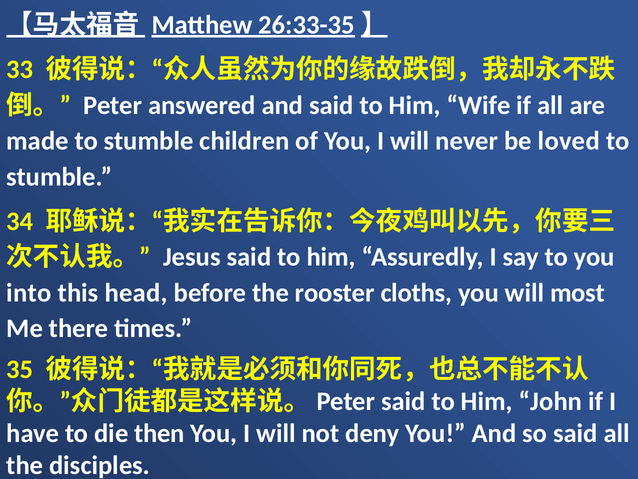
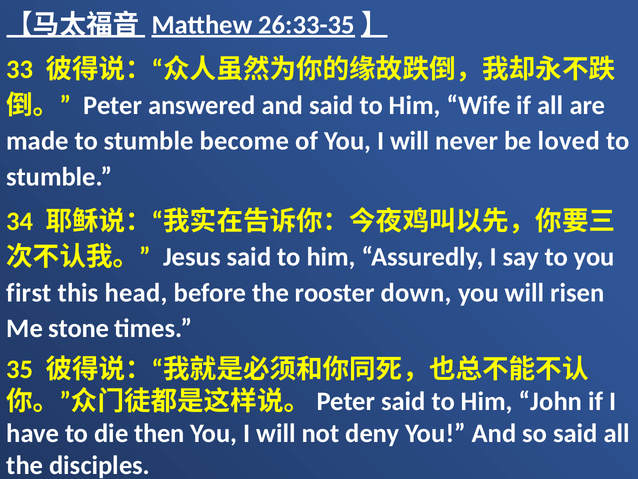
children: children -> become (244, 141)
into: into -> first (29, 293)
cloths: cloths -> down (416, 293)
most: most -> risen (577, 293)
there: there -> stone (79, 328)
